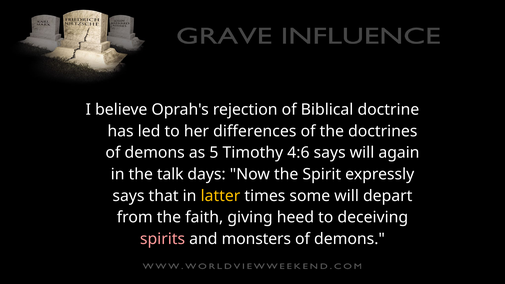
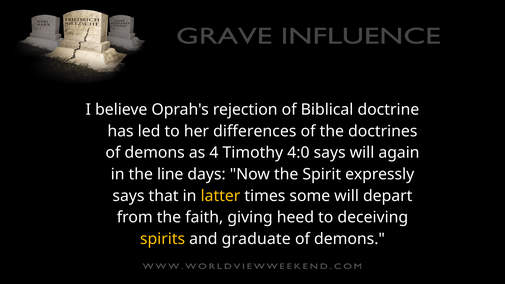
5: 5 -> 4 (214, 153)
4:6: 4:6 -> 4:0 (298, 153)
talk: talk -> line (170, 174)
spirits colour: pink -> yellow (163, 239)
monsters: monsters -> graduate (256, 239)
